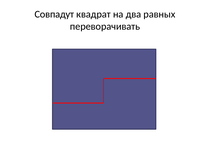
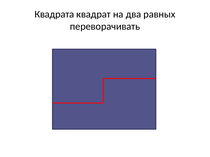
Совпадут: Совпадут -> Квадрата (54, 14)
